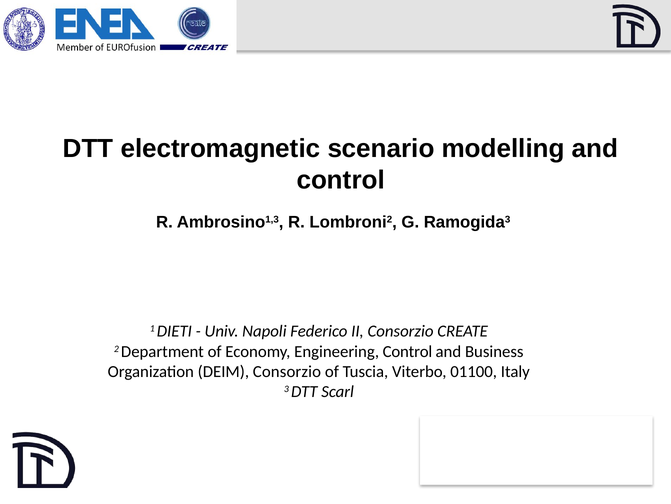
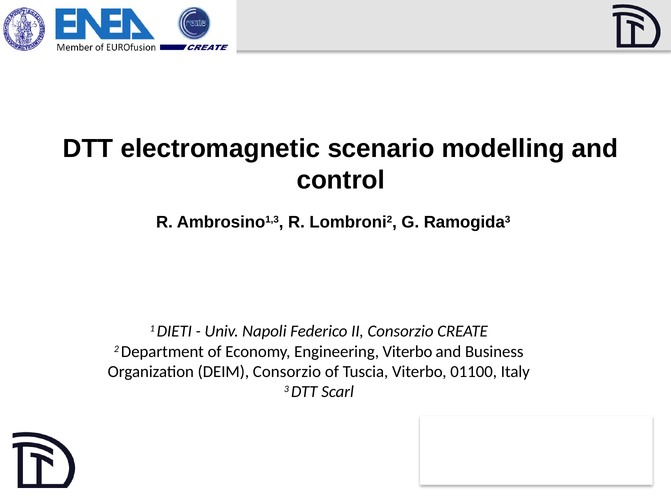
Engineering Control: Control -> Viterbo (407, 351)
